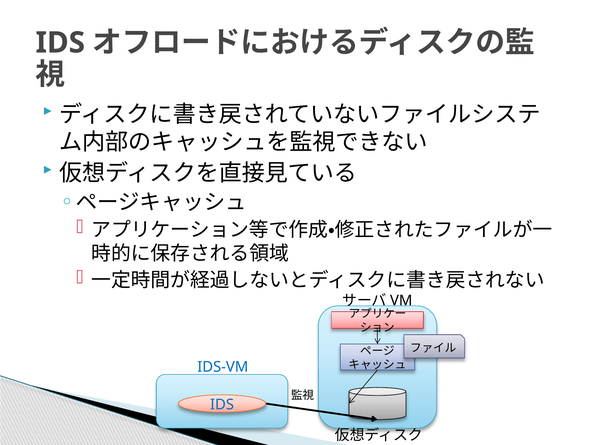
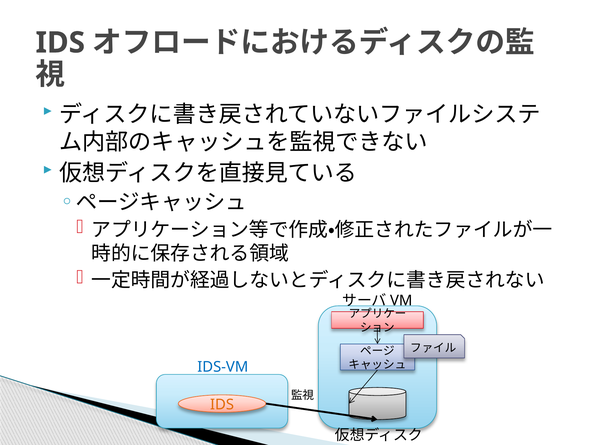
IDS colour: blue -> orange (222, 404)
